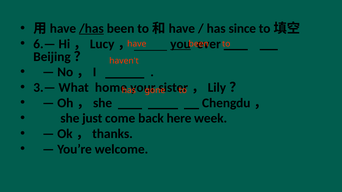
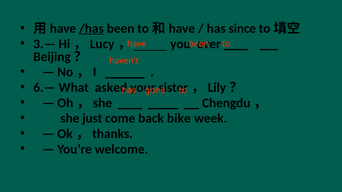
6.—: 6.— -> 3.— (44, 44)
you underline: present -> none (180, 44)
3.—: 3.— -> 6.— (44, 88)
home: home -> asked (111, 88)
here: here -> bike (179, 119)
